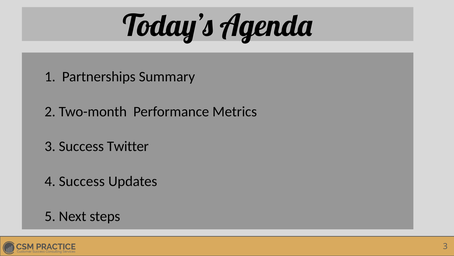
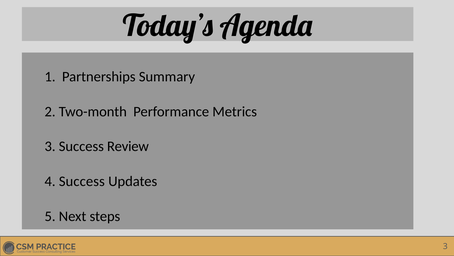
Twitter: Twitter -> Review (128, 146)
